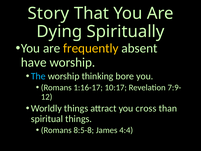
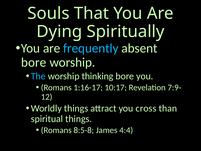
Story: Story -> Souls (48, 13)
frequently colour: yellow -> light blue (91, 48)
have: have -> bore (34, 62)
